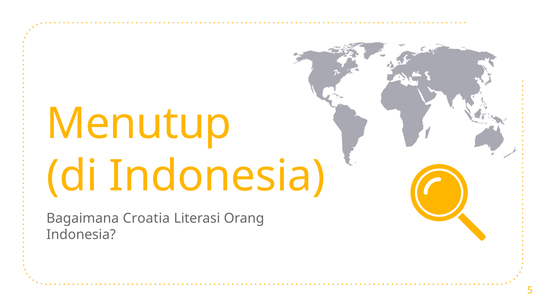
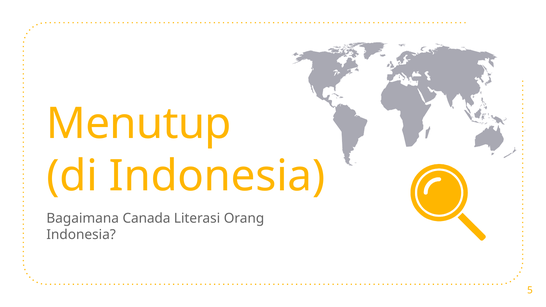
Croatia: Croatia -> Canada (146, 218)
